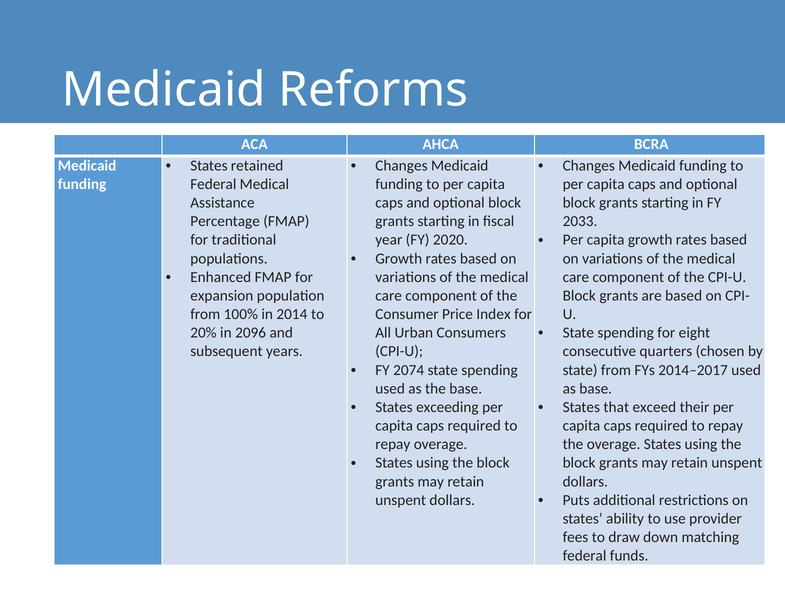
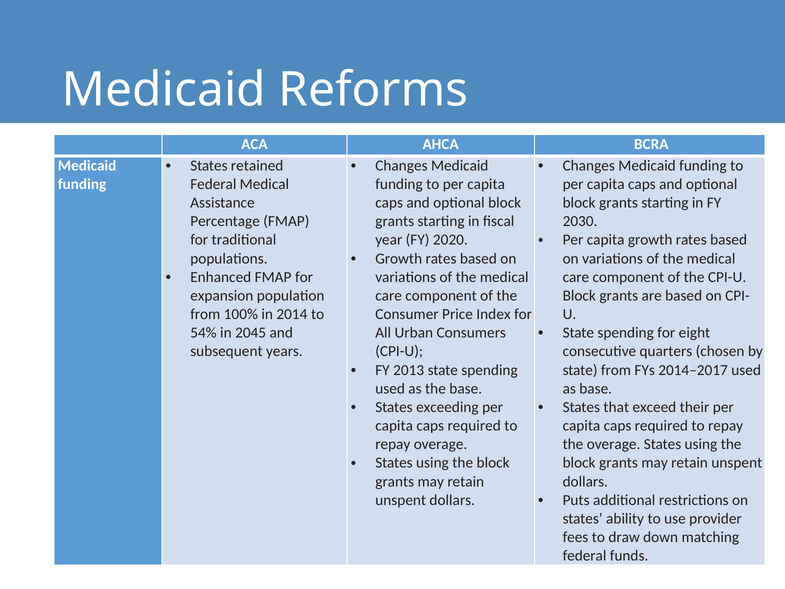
2033: 2033 -> 2030 (580, 221)
20%: 20% -> 54% (203, 333)
2096: 2096 -> 2045 (251, 333)
2074: 2074 -> 2013 (409, 370)
